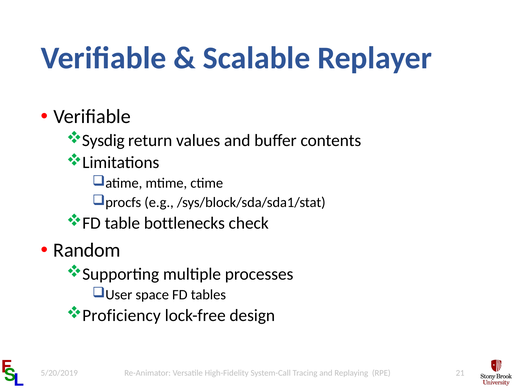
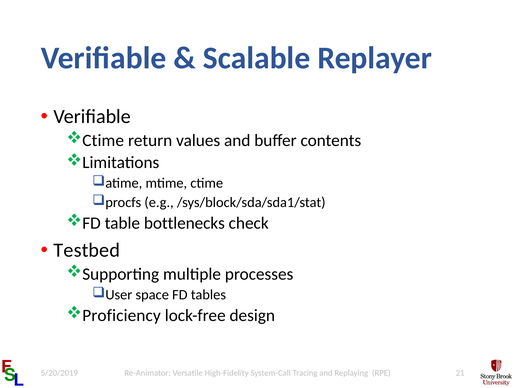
Sysdig: Sysdig -> Ctime (103, 140)
Random: Random -> Testbed (87, 250)
